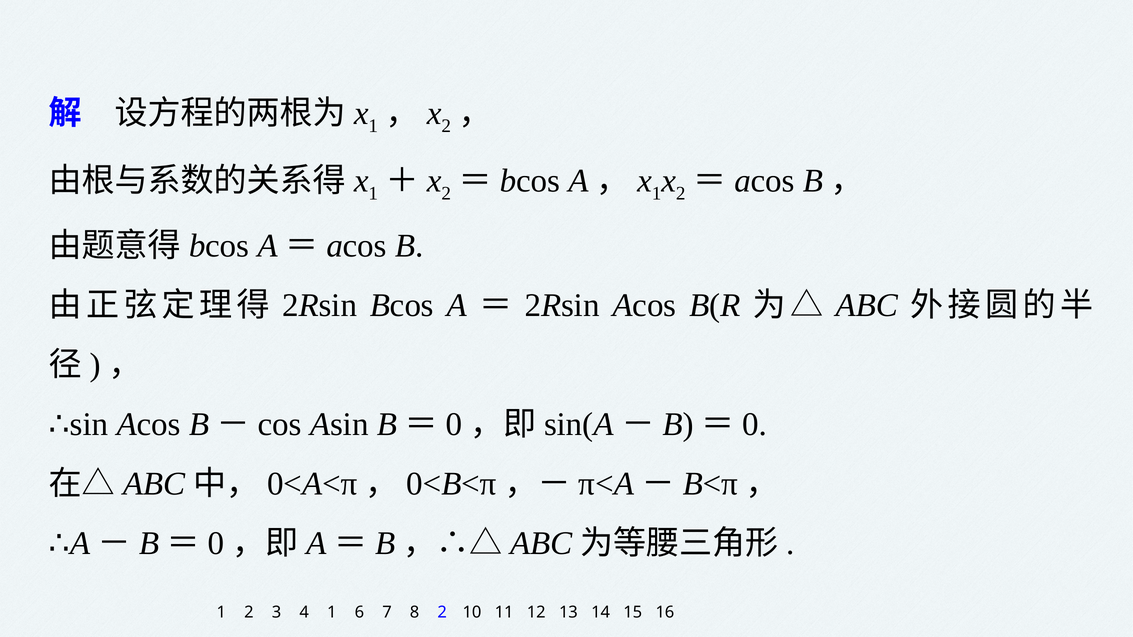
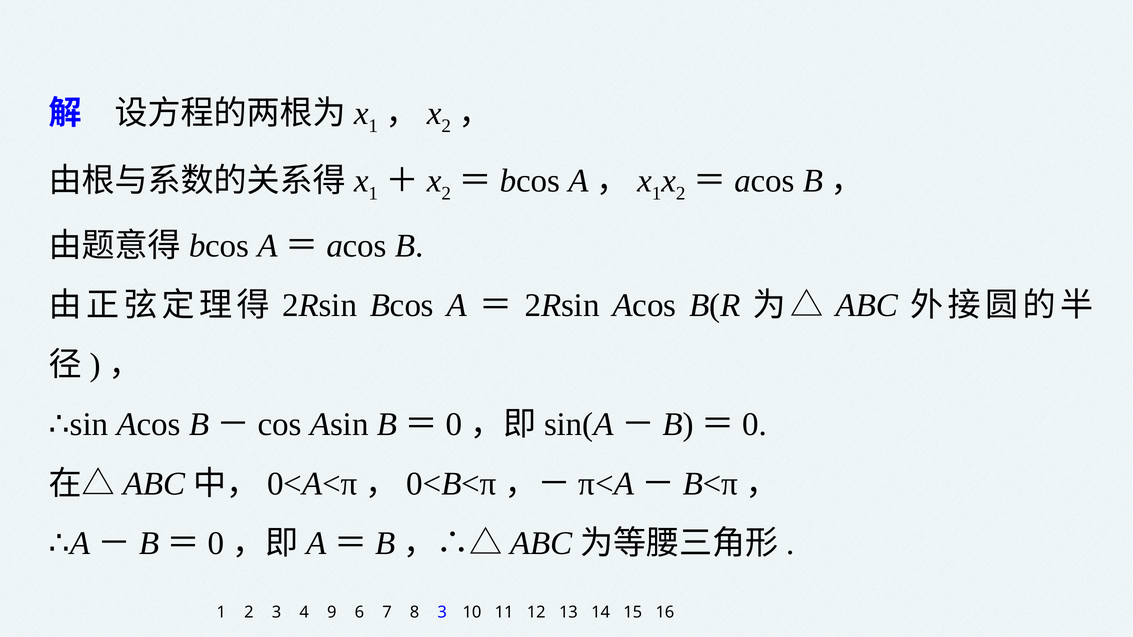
4 1: 1 -> 9 (332, 612)
8 2: 2 -> 3 (442, 612)
